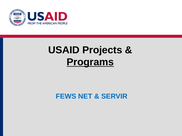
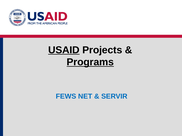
USAID underline: none -> present (64, 50)
